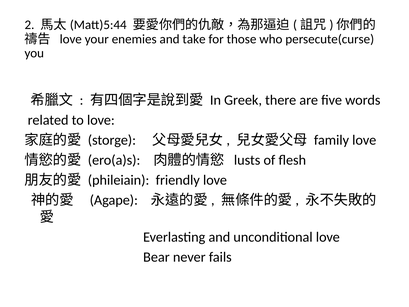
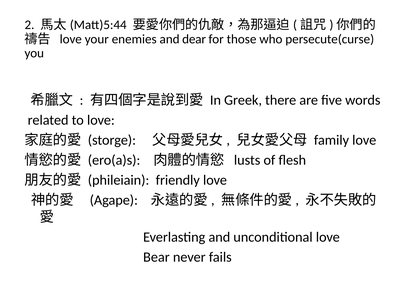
take: take -> dear (194, 39)
